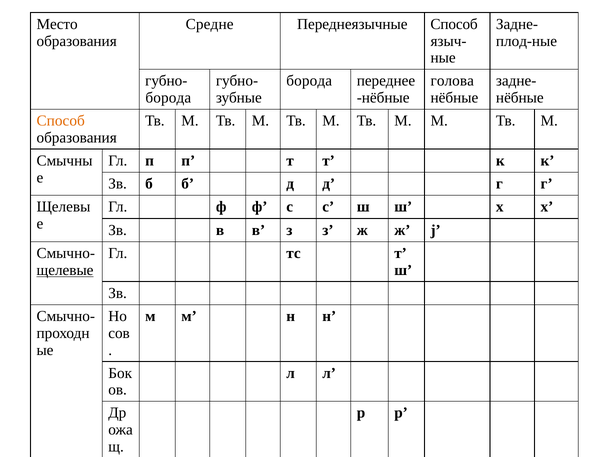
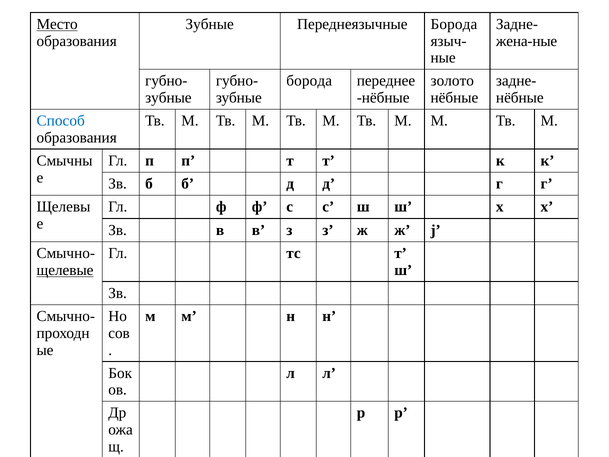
Место underline: none -> present (57, 24)
Средне: Средне -> Зубные (210, 24)
Переднеязычные Способ: Способ -> Борода (454, 24)
плод-ные: плод-ные -> жена-ные (527, 41)
голова: голова -> золото (452, 81)
борода: борода -> зубные (168, 98)
Способ colour: orange -> blue (61, 121)
